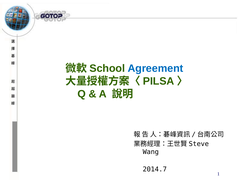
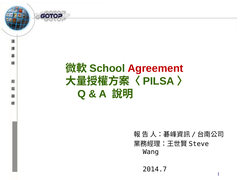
Agreement colour: blue -> red (155, 68)
